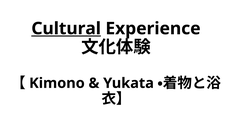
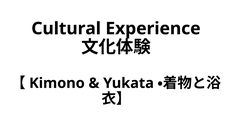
Cultural underline: present -> none (66, 29)
